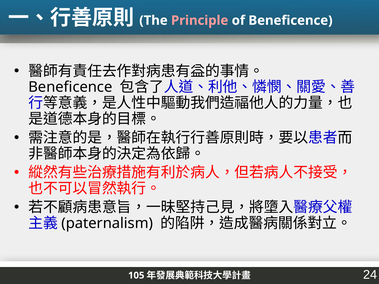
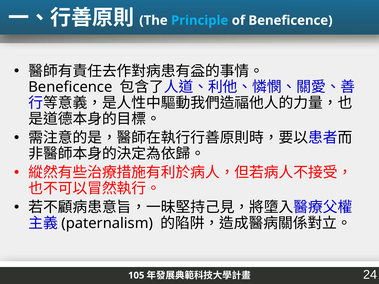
Principle colour: pink -> light blue (200, 20)
